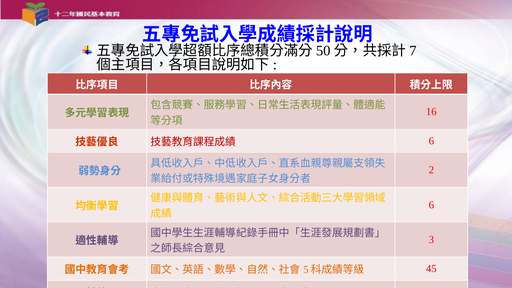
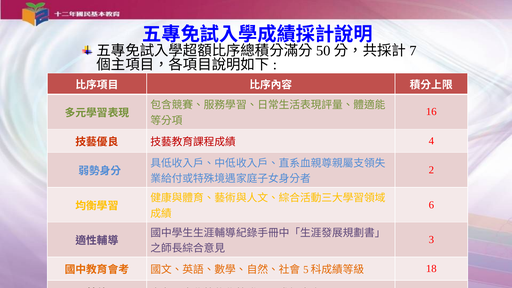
6: 6 -> 4 (431, 141)
45: 45 -> 18 (431, 269)
